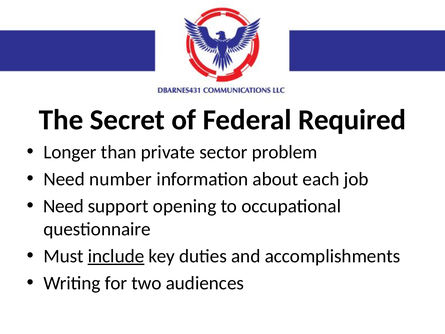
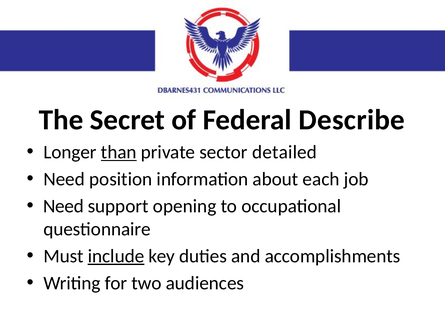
Required: Required -> Describe (352, 120)
than underline: none -> present (119, 152)
problem: problem -> detailed (285, 152)
number: number -> position (121, 179)
